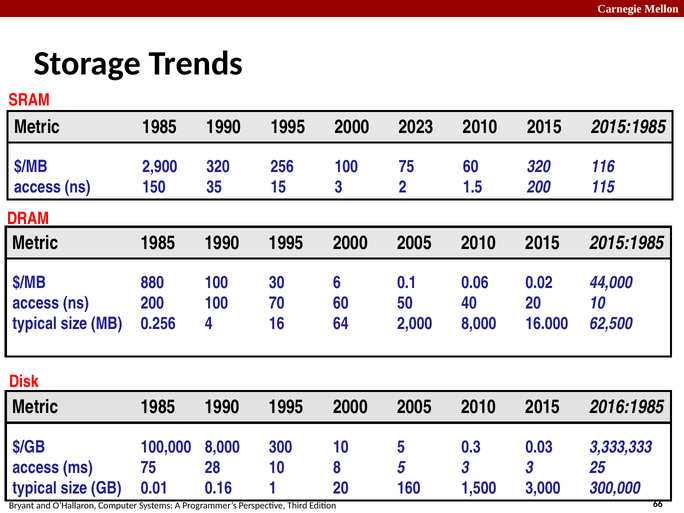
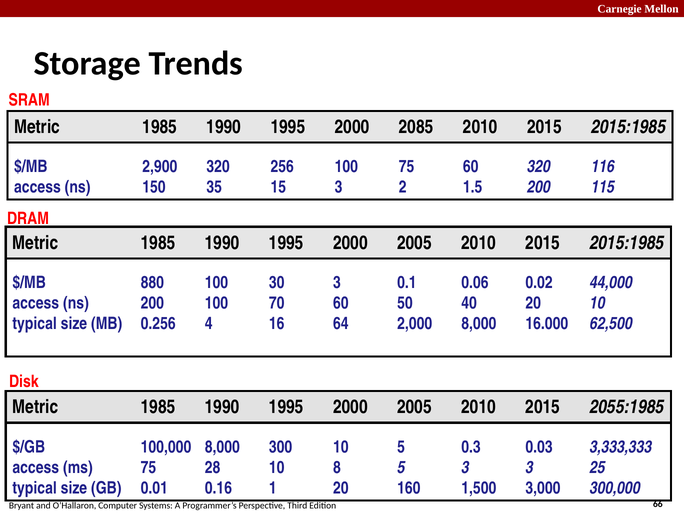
2023: 2023 -> 2085 (416, 127)
30 6: 6 -> 3 (337, 283)
2016:1985: 2016:1985 -> 2055:1985 (627, 407)
